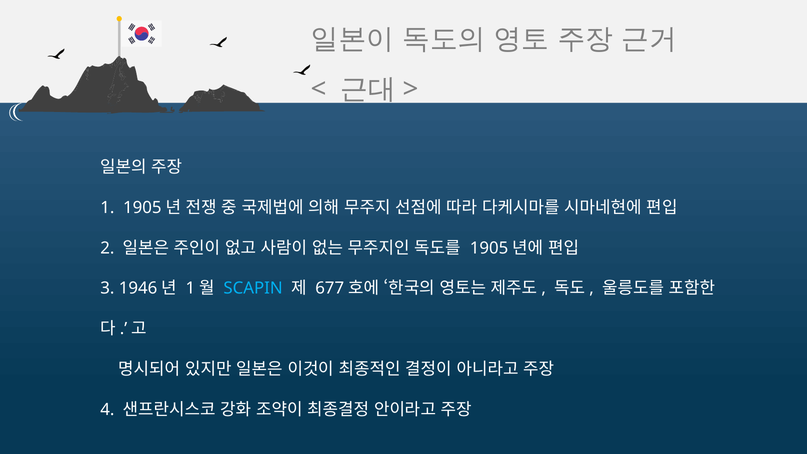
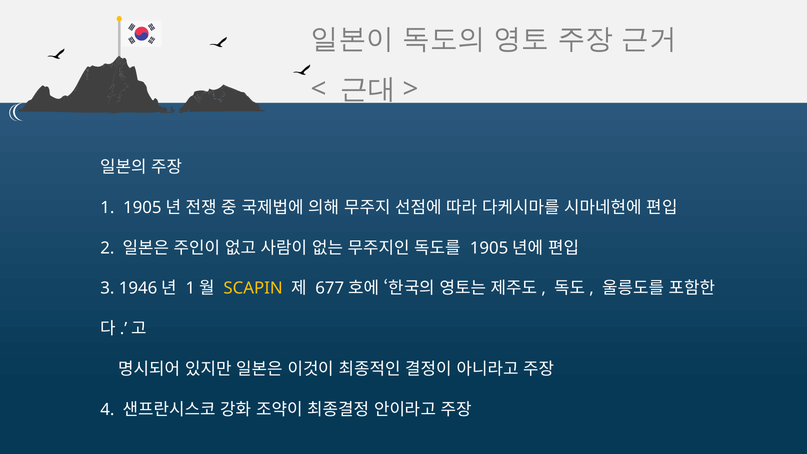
SCAPIN colour: light blue -> yellow (253, 288)
